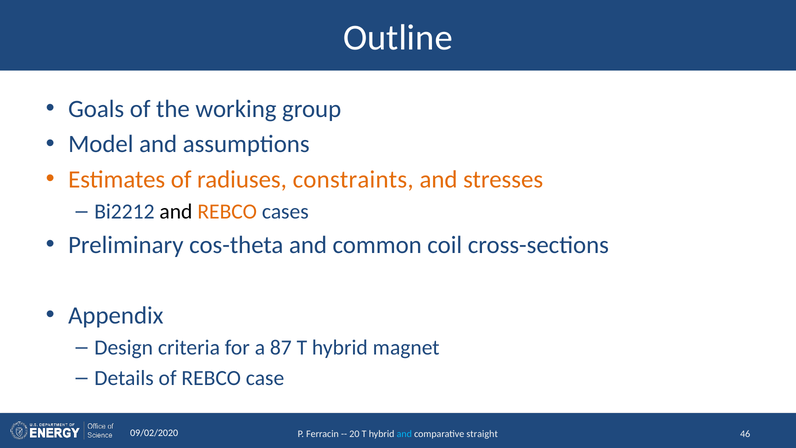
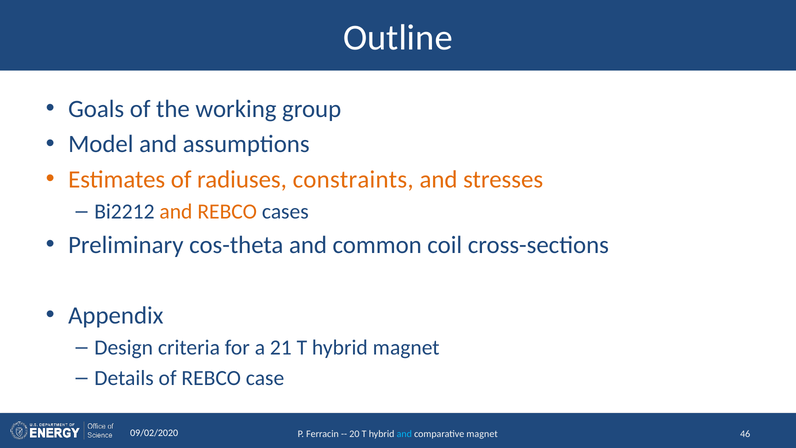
and colour: black -> orange (176, 212)
87: 87 -> 21 (281, 348)
comparative straight: straight -> magnet (482, 433)
